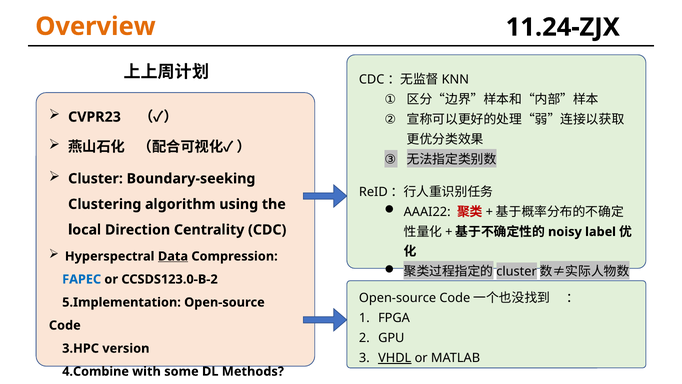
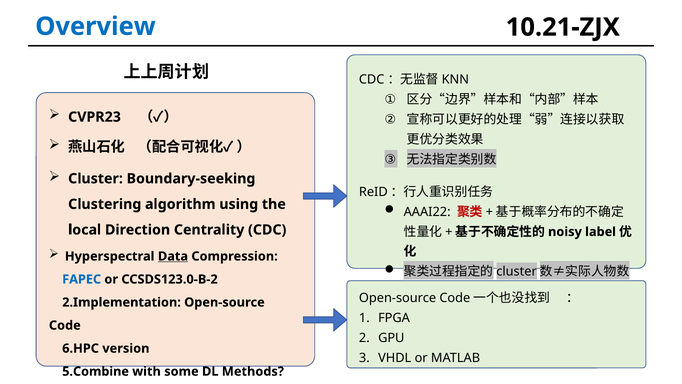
Overview colour: orange -> blue (95, 26)
11.24-ZJX: 11.24-ZJX -> 10.21-ZJX (563, 27)
5.Implementation: 5.Implementation -> 2.Implementation (122, 302)
3.HPC: 3.HPC -> 6.HPC (81, 348)
VHDL underline: present -> none (395, 358)
4.Combine: 4.Combine -> 5.Combine (96, 371)
